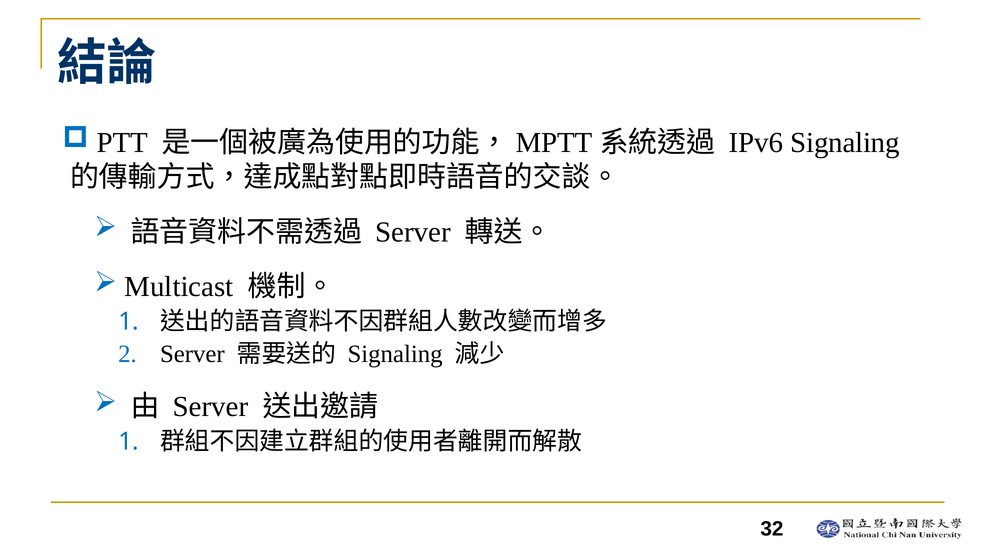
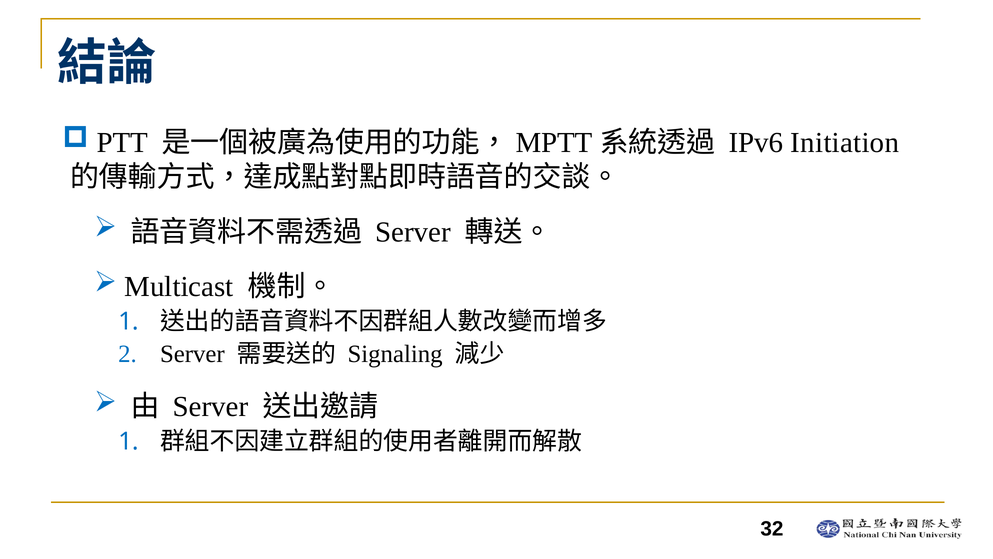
IPv6 Signaling: Signaling -> Initiation (845, 142)
